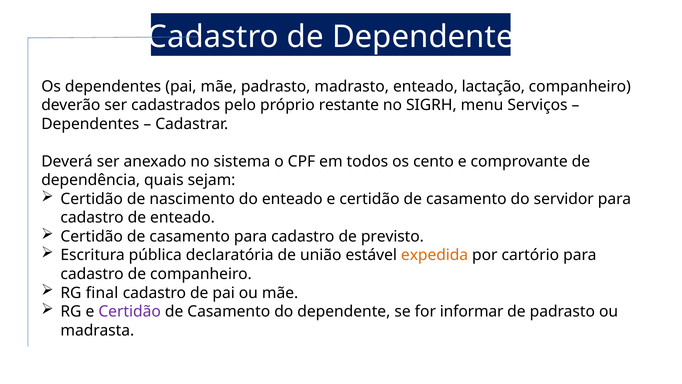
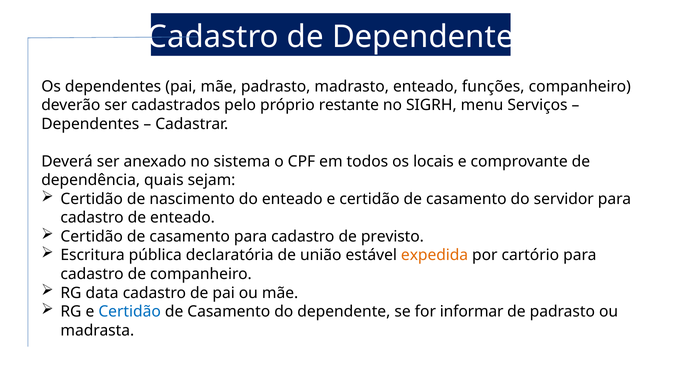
lactação: lactação -> funções (493, 86)
cento: cento -> locais (434, 161)
final: final -> data (102, 293)
Certidão colour: purple -> blue (130, 311)
